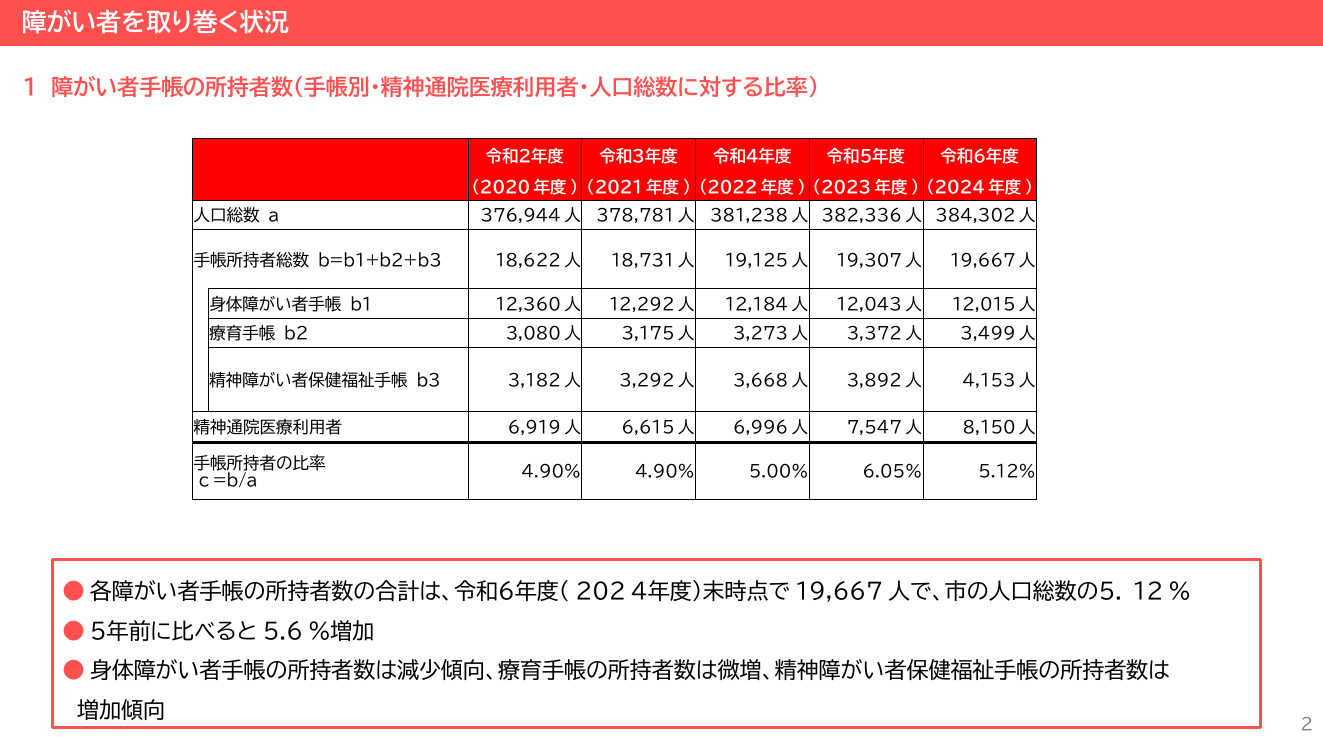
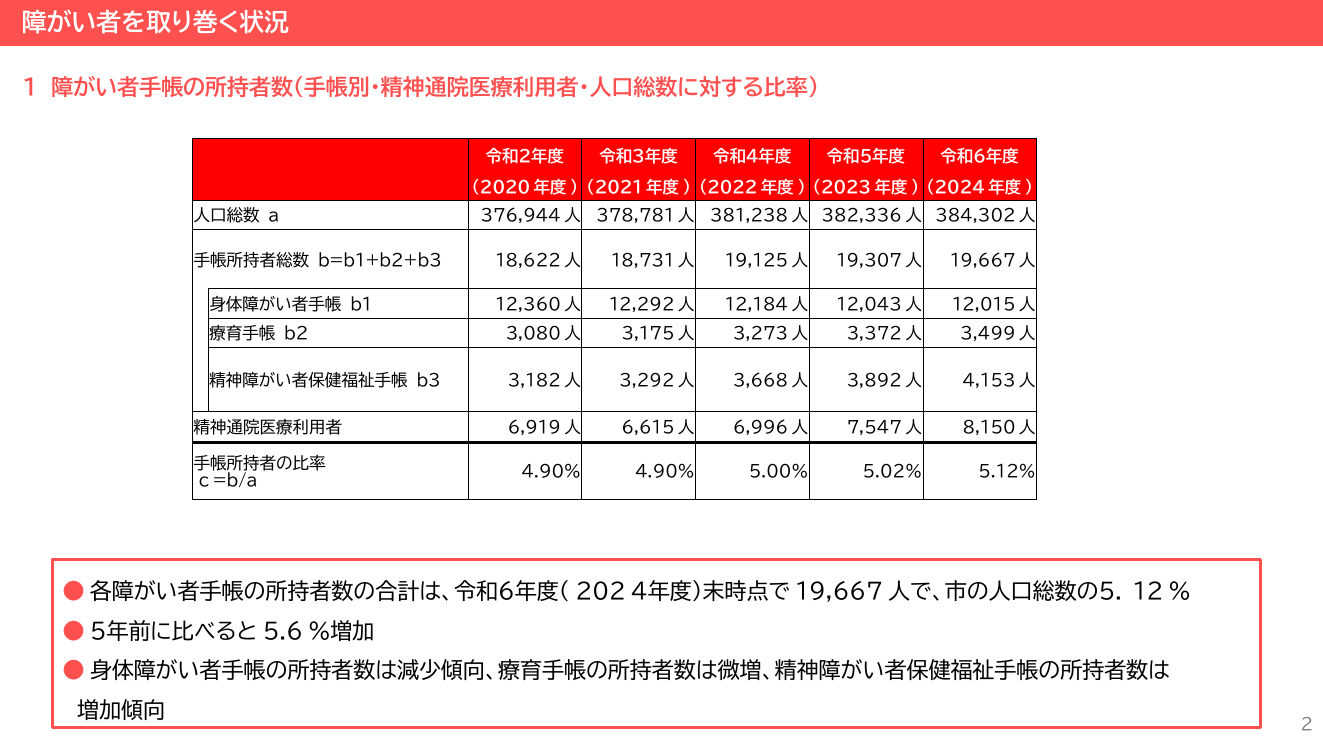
6.05%: 6.05% -> 5.02% (892, 473)
